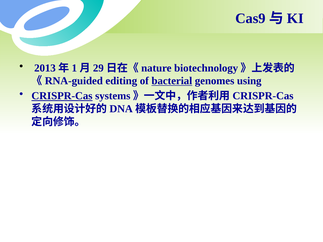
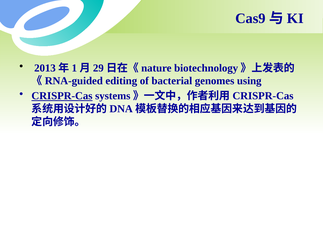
bacterial underline: present -> none (172, 81)
